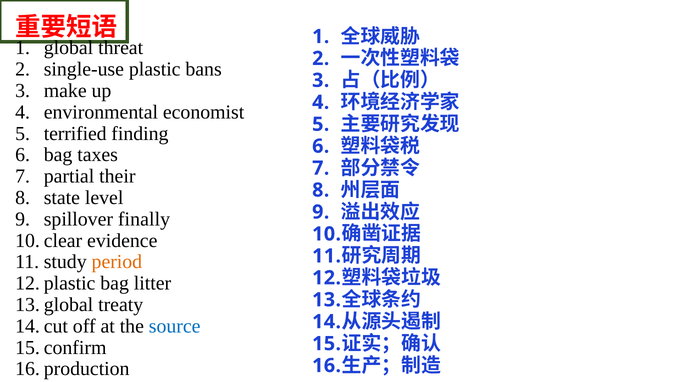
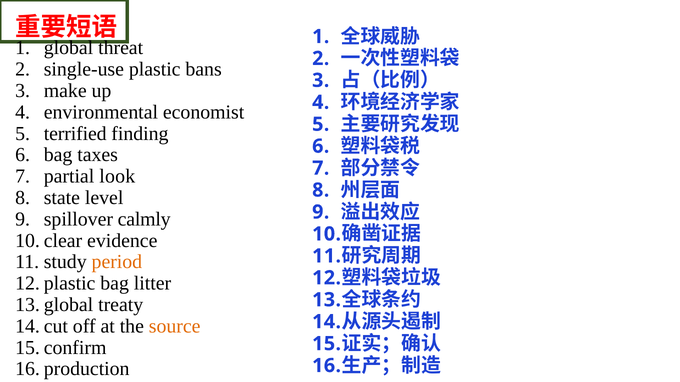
their: their -> look (117, 177)
finally: finally -> calmly (144, 219)
source colour: blue -> orange (175, 327)
